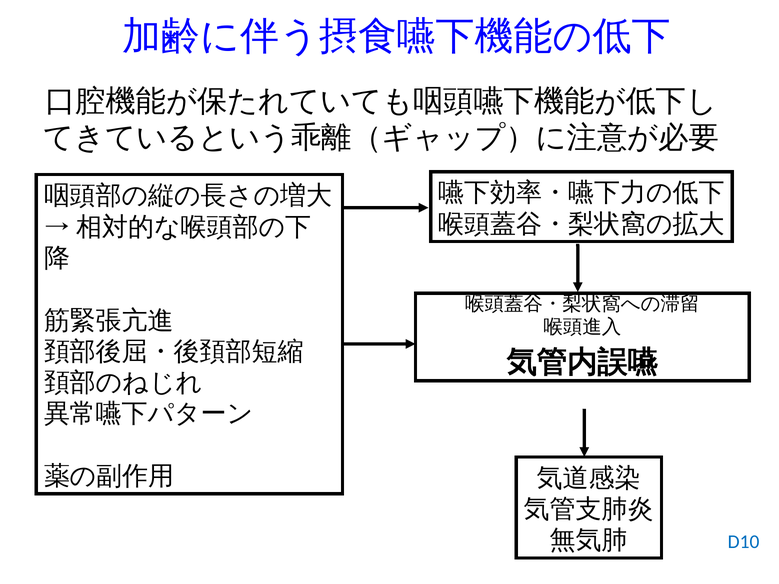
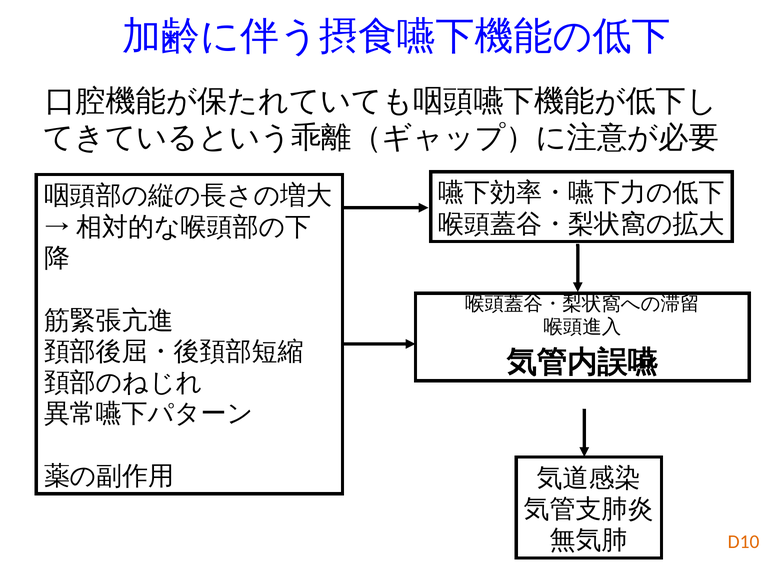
D10 colour: blue -> orange (744, 542)
